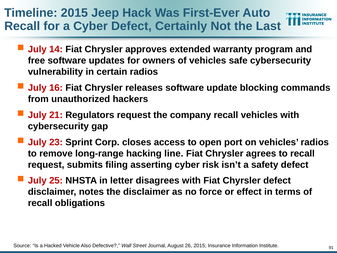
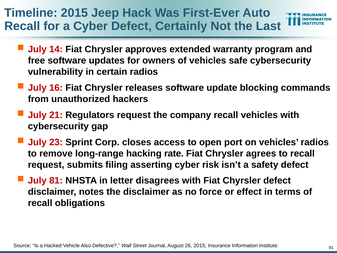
line: line -> rate (174, 153)
25: 25 -> 81 (56, 180)
